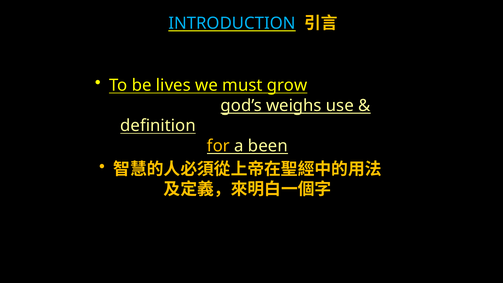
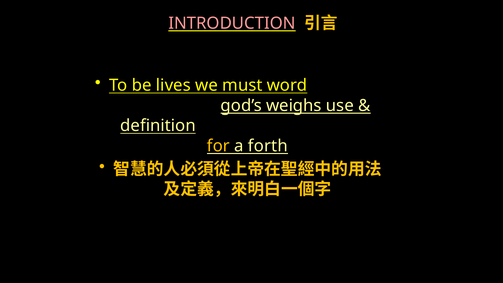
INTRODUCTION colour: light blue -> pink (232, 23)
grow: grow -> word (287, 85)
been: been -> forth (268, 146)
